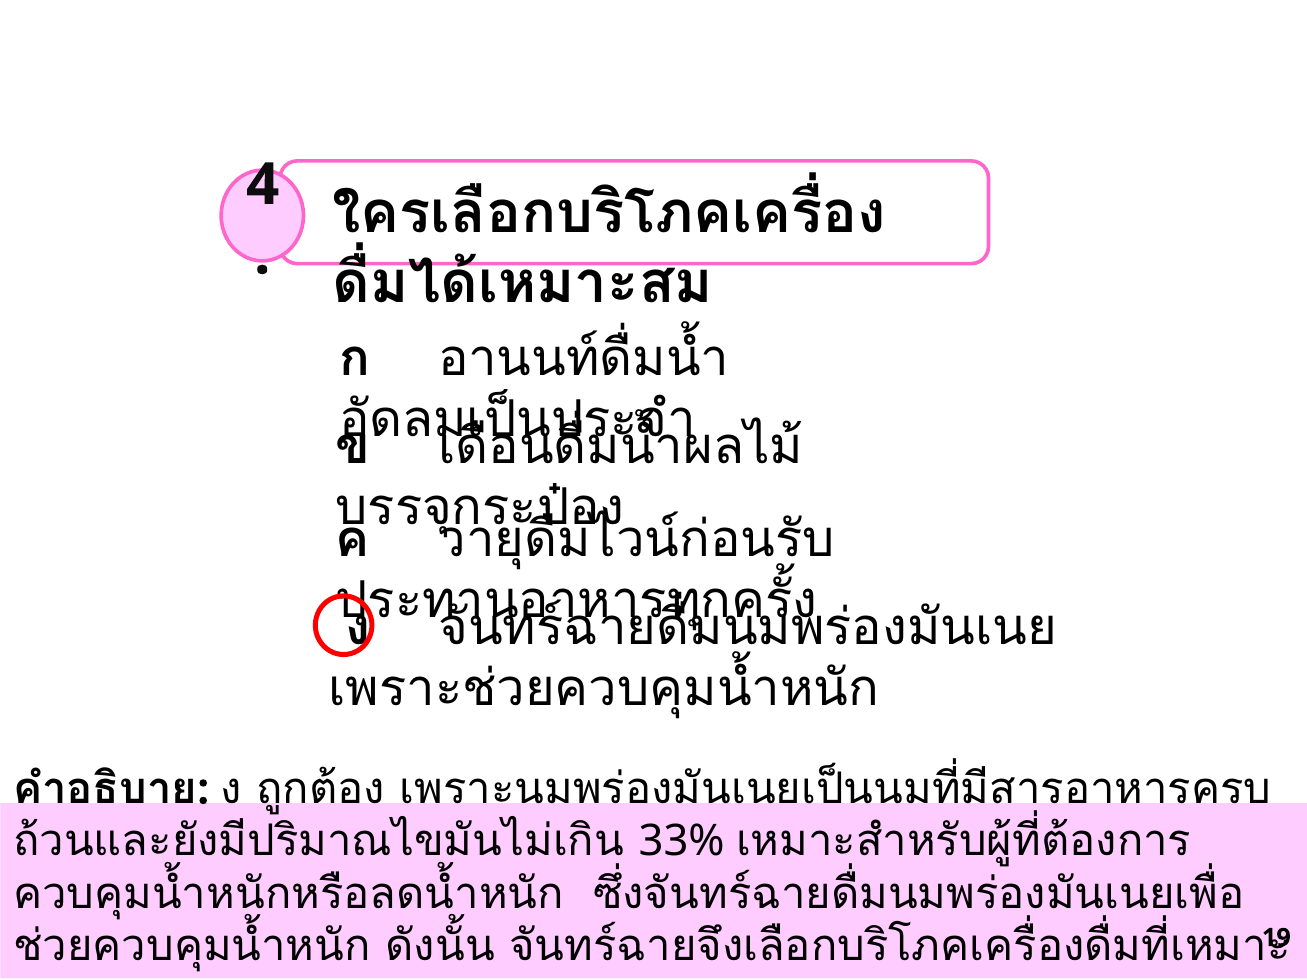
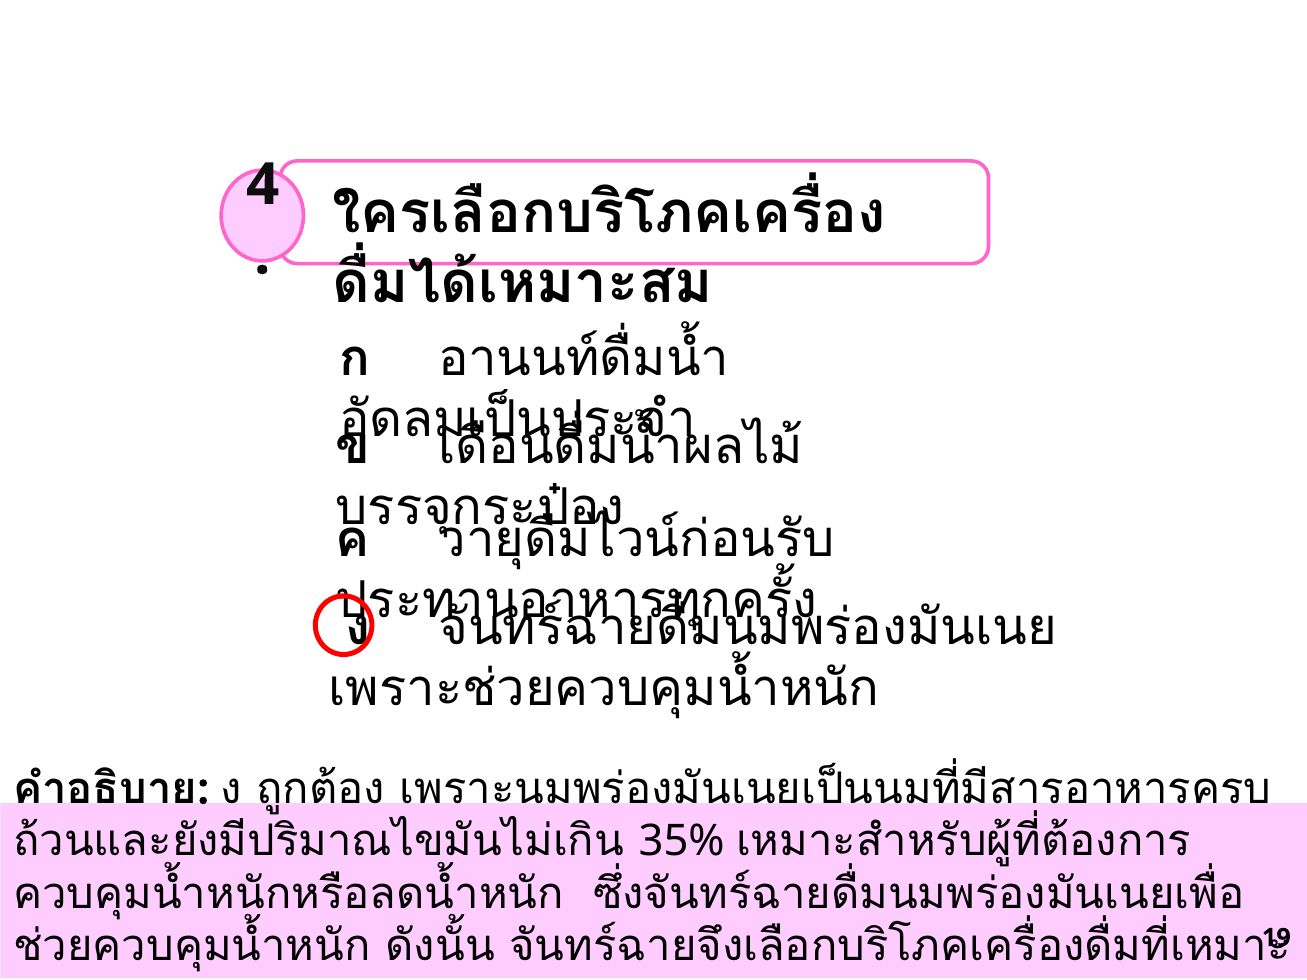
33%: 33% -> 35% (682, 842)
